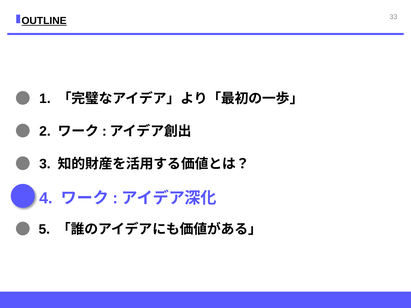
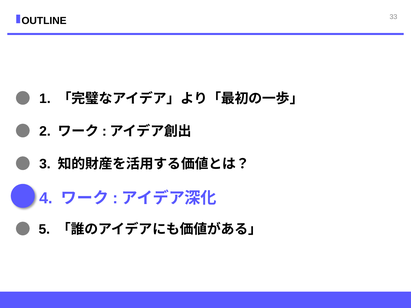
OUTLINE underline: present -> none (44, 21)
